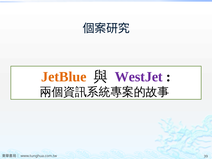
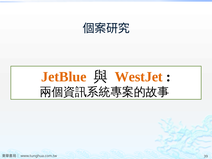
WestJet colour: purple -> orange (139, 77)
